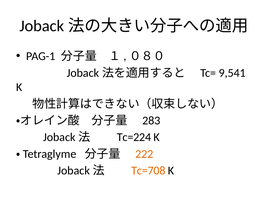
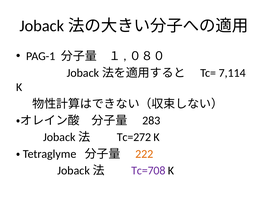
9,541: 9,541 -> 7,114 (232, 73)
Tc=224: Tc=224 -> Tc=272 (134, 137)
Tc=708 colour: orange -> purple (148, 171)
